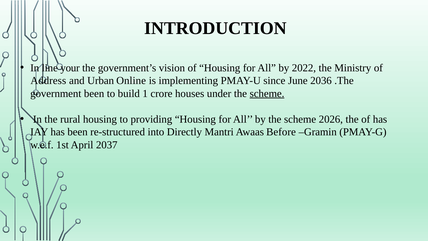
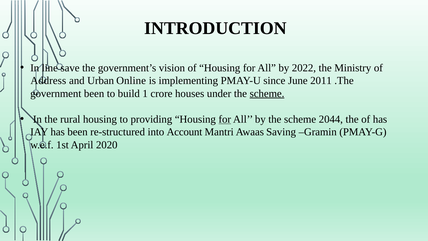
your: your -> save (70, 68)
2036: 2036 -> 2011 (321, 81)
for underline: none -> present (225, 119)
2026: 2026 -> 2044 (331, 119)
Directly: Directly -> Account (184, 132)
Before: Before -> Saving (281, 132)
2037: 2037 -> 2020 (107, 145)
